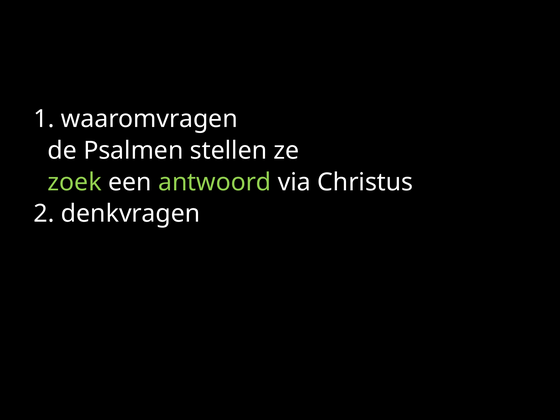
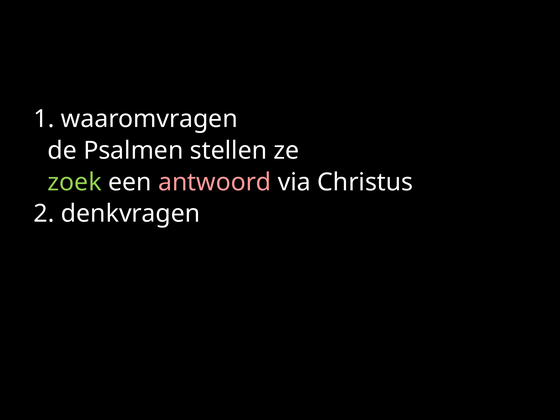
antwoord colour: light green -> pink (215, 182)
